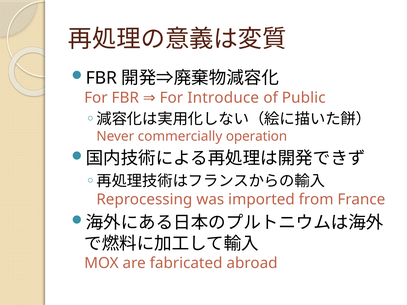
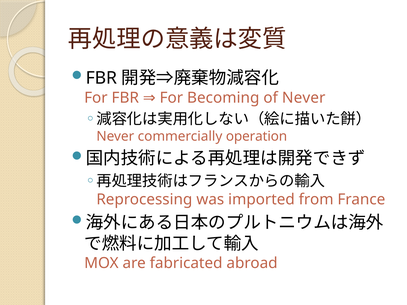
Introduce: Introduce -> Becoming (223, 98)
of Public: Public -> Never (304, 98)
